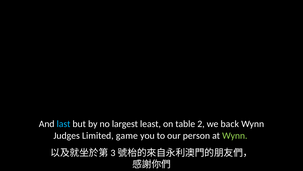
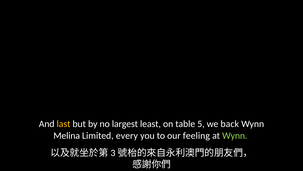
last colour: light blue -> yellow (64, 124)
2: 2 -> 5 (201, 124)
Judges: Judges -> Melina (67, 135)
game: game -> every (127, 135)
person: person -> feeling (196, 135)
